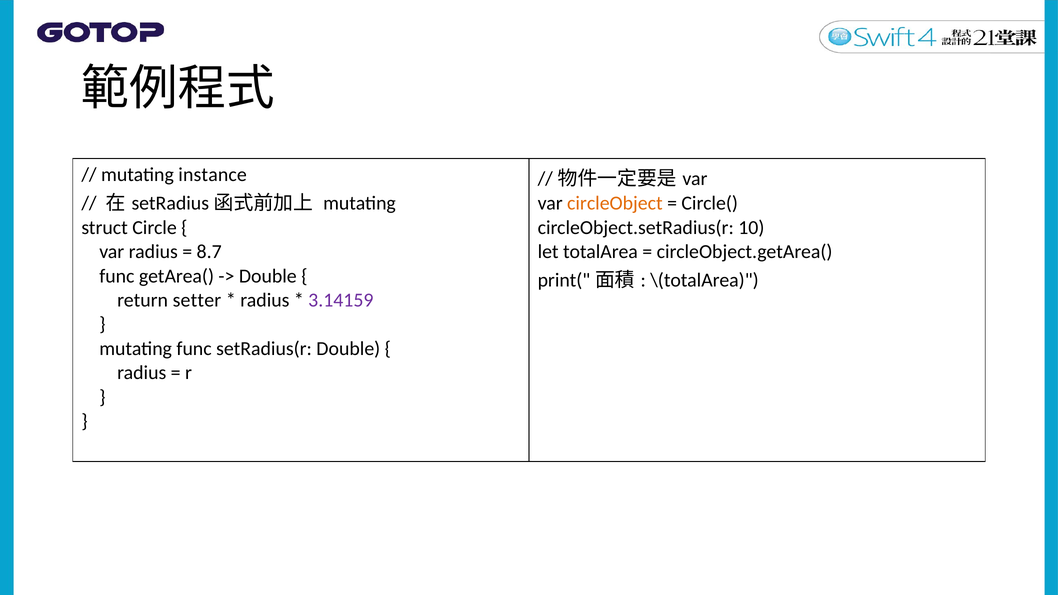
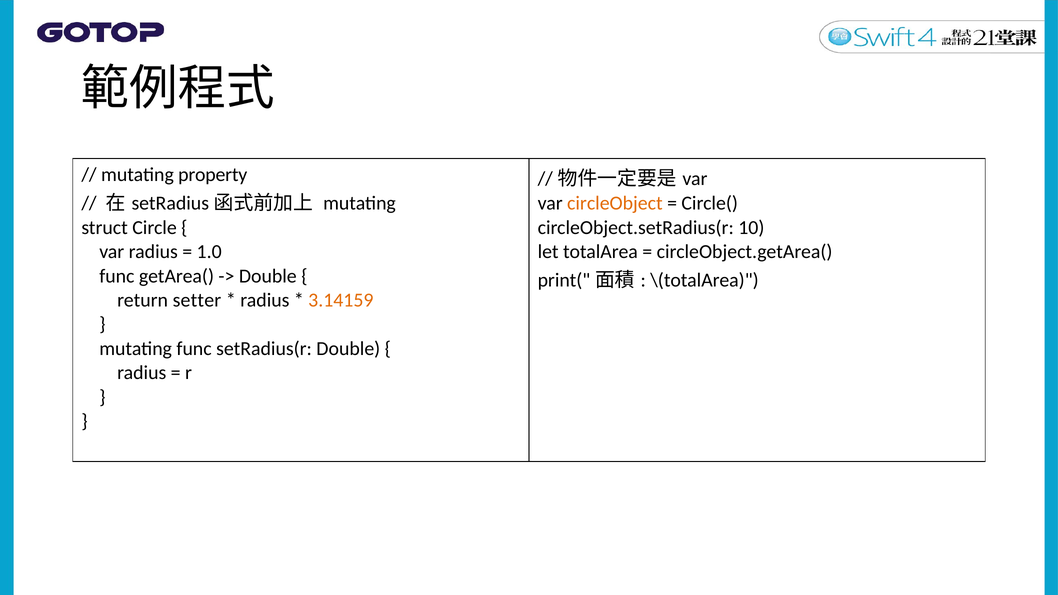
instance: instance -> property (213, 175)
8.7: 8.7 -> 1.0 (209, 252)
3.14159 colour: purple -> orange (341, 300)
